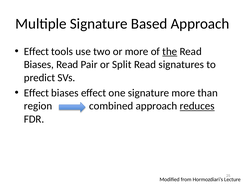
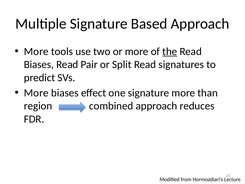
Effect: Effect -> More (36, 51)
Effect: Effect -> More (36, 93)
reduces underline: present -> none (197, 106)
